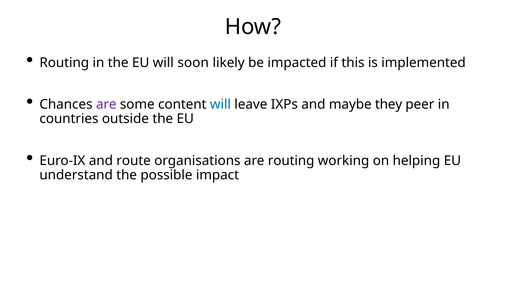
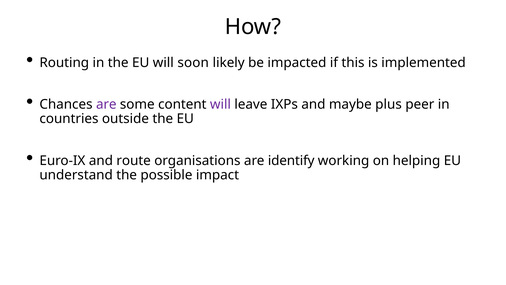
will colour: blue -> purple (220, 104)
they: they -> plus (389, 104)
are routing: routing -> identify (291, 160)
